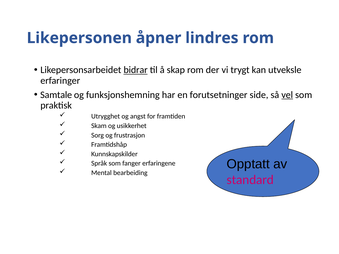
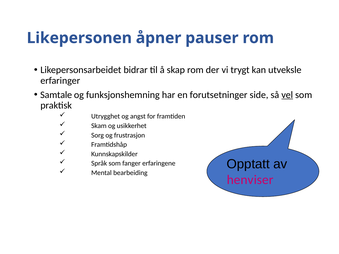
lindres: lindres -> pauser (212, 38)
bidrar underline: present -> none (136, 70)
standard: standard -> henviser (250, 180)
